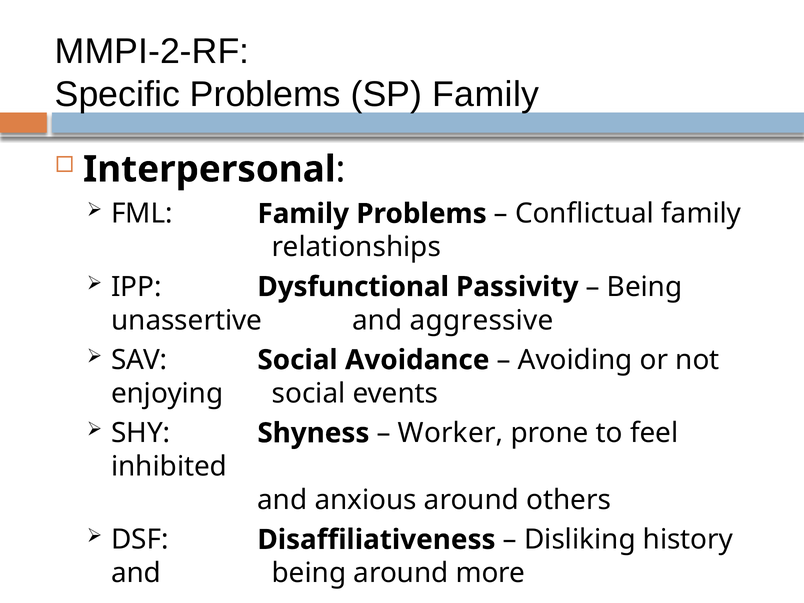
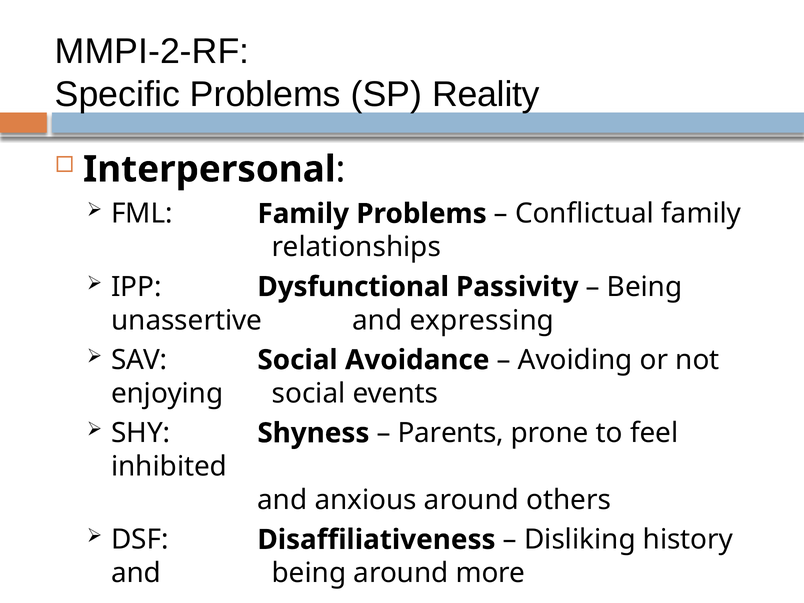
SP Family: Family -> Reality (486, 94)
aggressive: aggressive -> expressing (482, 320)
Worker: Worker -> Parents (451, 433)
